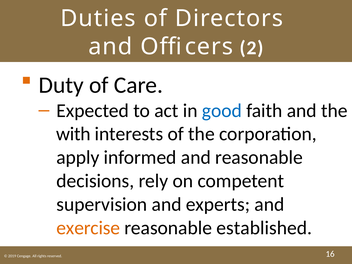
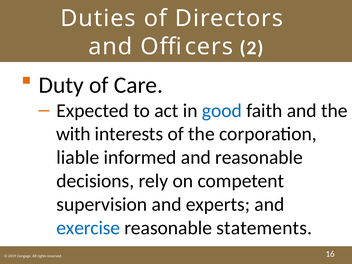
apply: apply -> liable (78, 157)
exercise colour: orange -> blue (88, 228)
established: established -> statements (264, 228)
